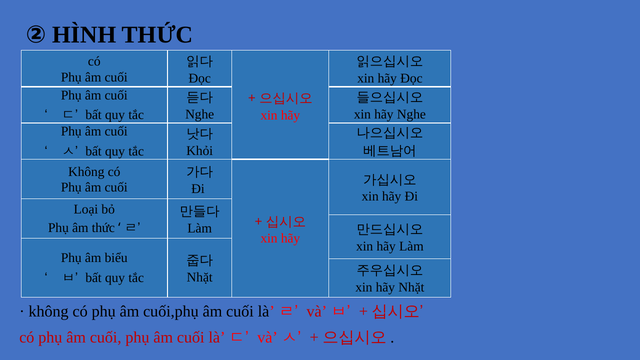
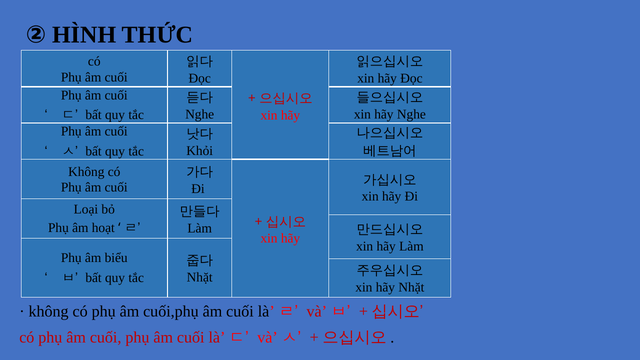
âm thức: thức -> hoạt (103, 228)
